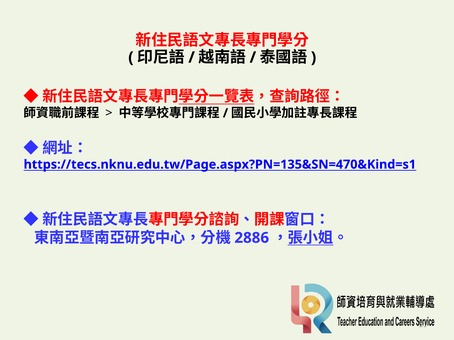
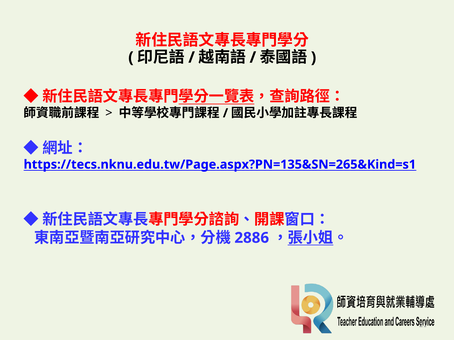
https://tecs.nknu.edu.tw/Page.aspx?PN=135&SN=470&Kind=s1: https://tecs.nknu.edu.tw/Page.aspx?PN=135&SN=470&Kind=s1 -> https://tecs.nknu.edu.tw/Page.aspx?PN=135&SN=265&Kind=s1 (220, 165)
